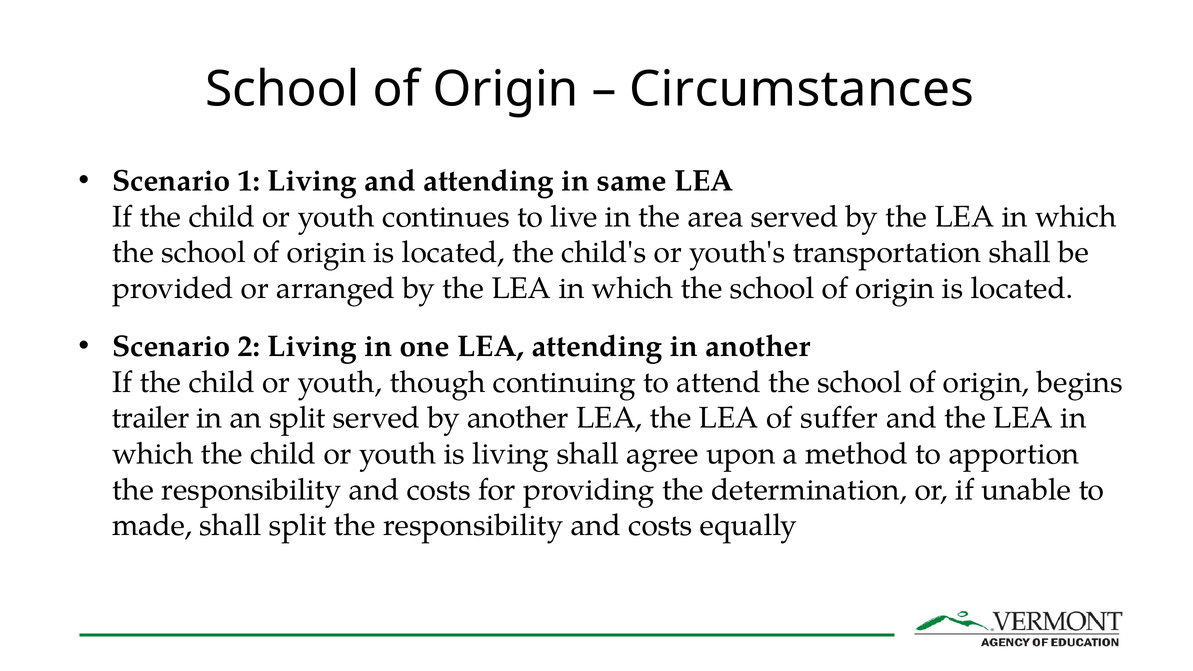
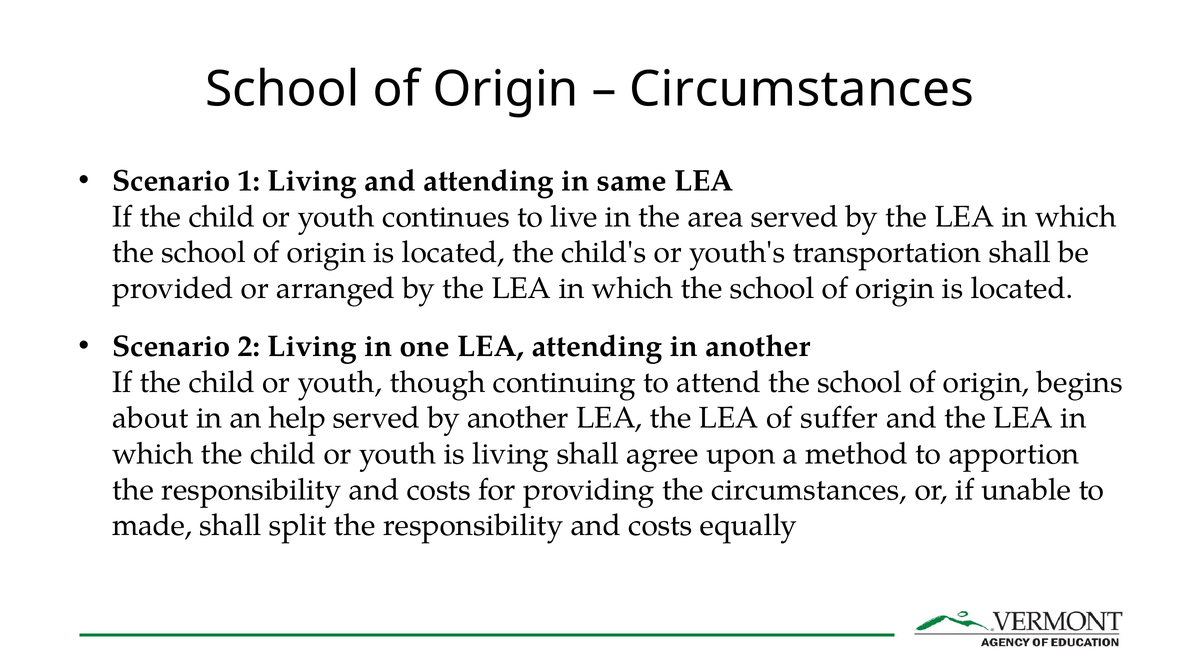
trailer: trailer -> about (150, 418)
an split: split -> help (297, 418)
the determination: determination -> circumstances (809, 490)
